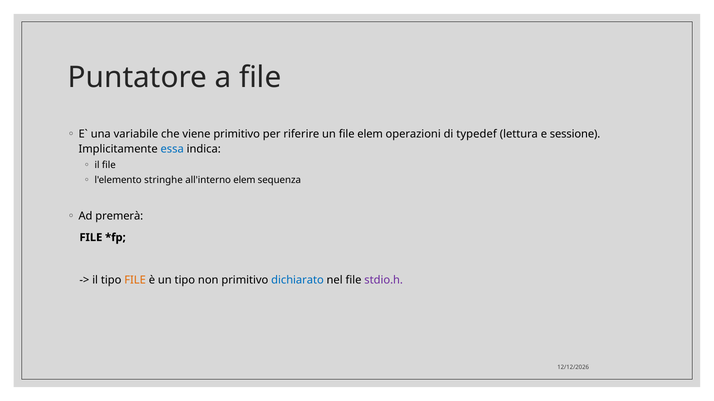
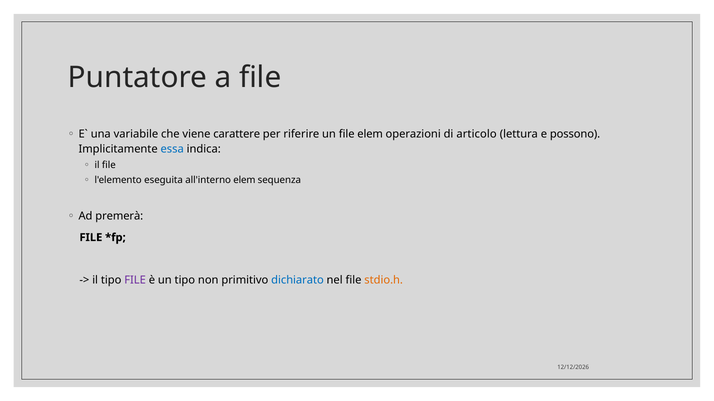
viene primitivo: primitivo -> carattere (237, 134)
typedef: typedef -> articolo (477, 134)
sessione: sessione -> possono (575, 134)
stringhe: stringhe -> eseguita (164, 180)
FILE colour: orange -> purple (135, 281)
stdio.h colour: purple -> orange (384, 281)
